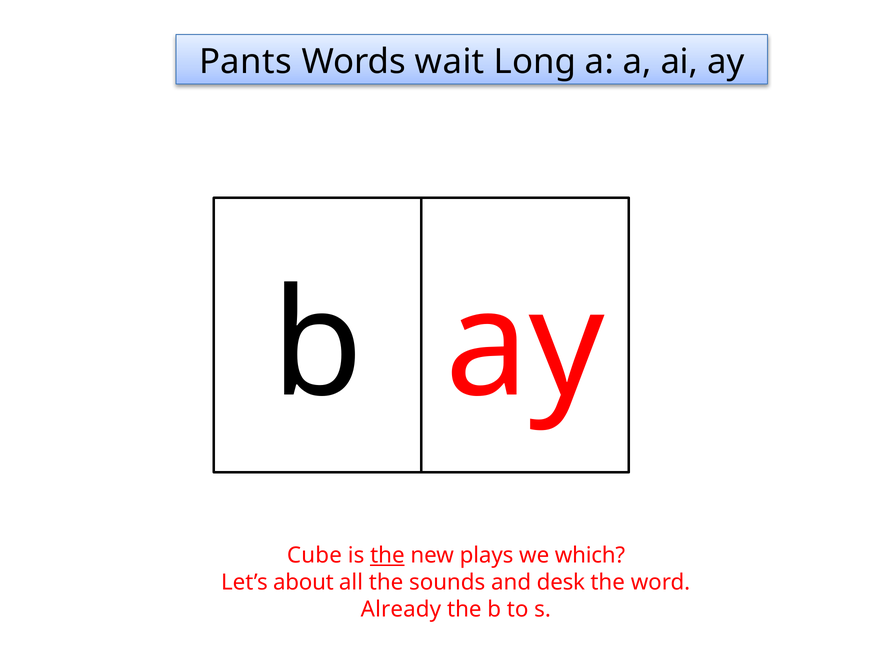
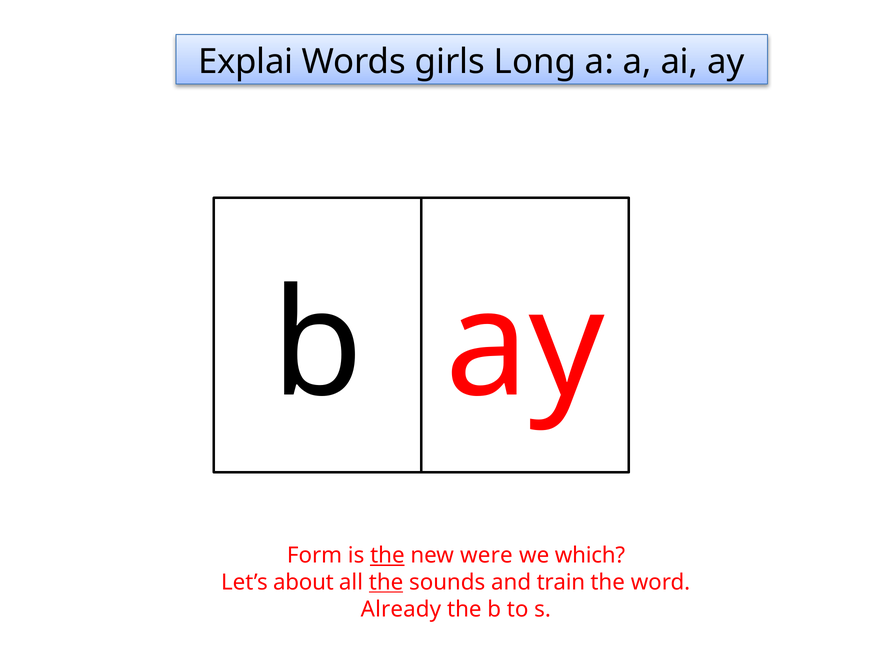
Pants: Pants -> Explai (246, 62)
wait: wait -> girls (450, 62)
Cube: Cube -> Form (315, 556)
plays: plays -> were (486, 556)
the underline: none -> present (386, 583)
desk: desk -> train (561, 583)
